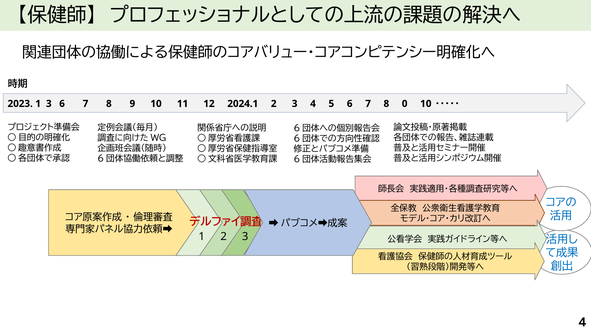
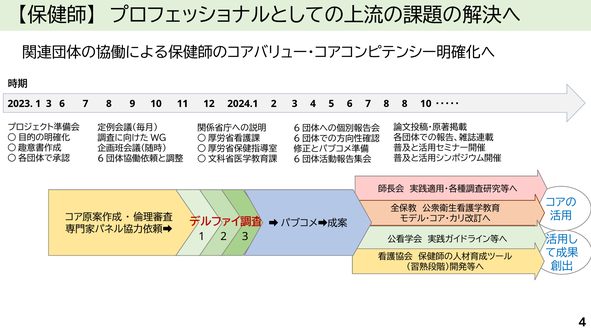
8 0: 0 -> 8 (405, 104)
